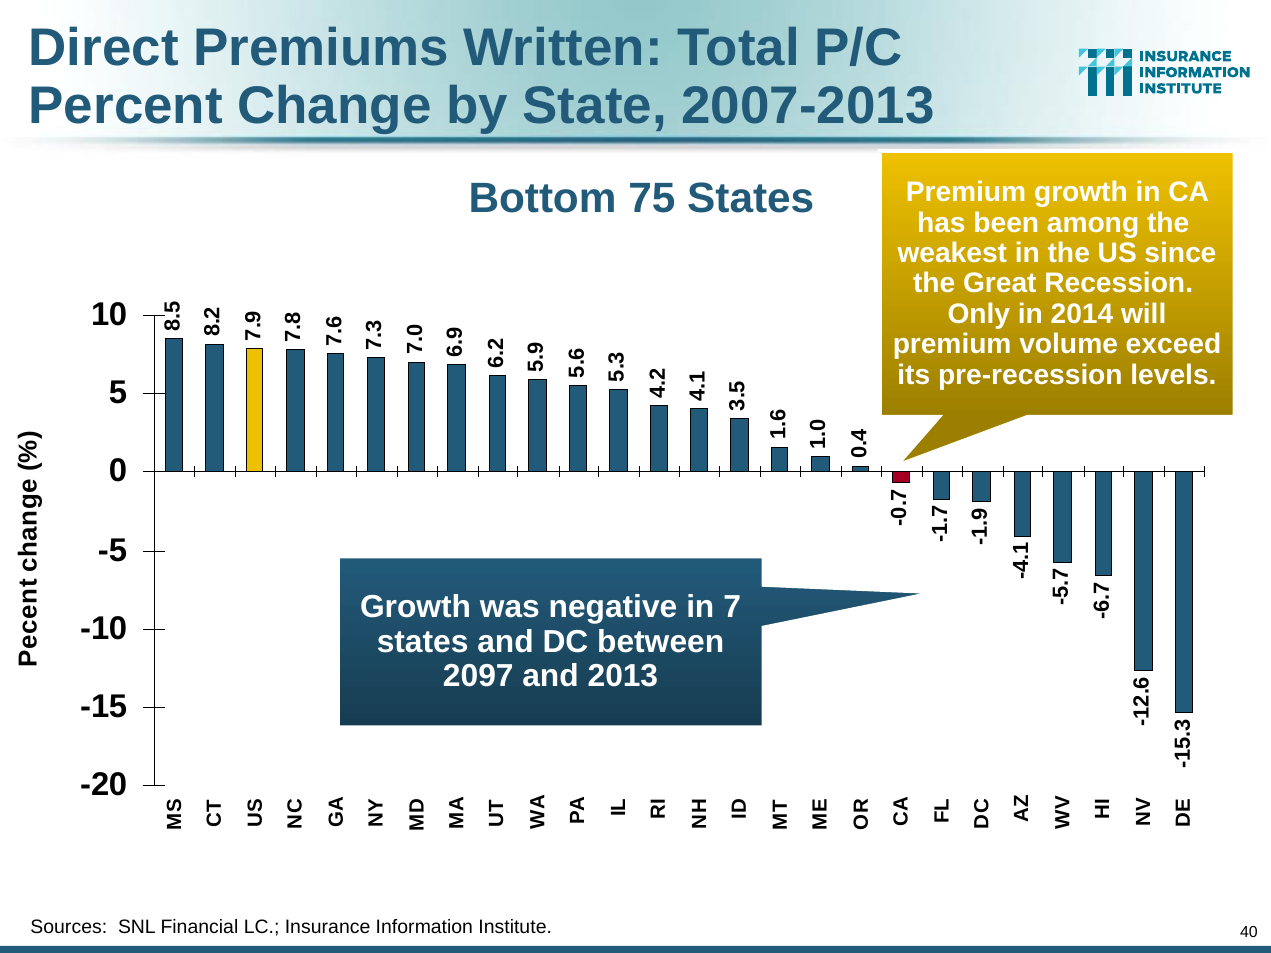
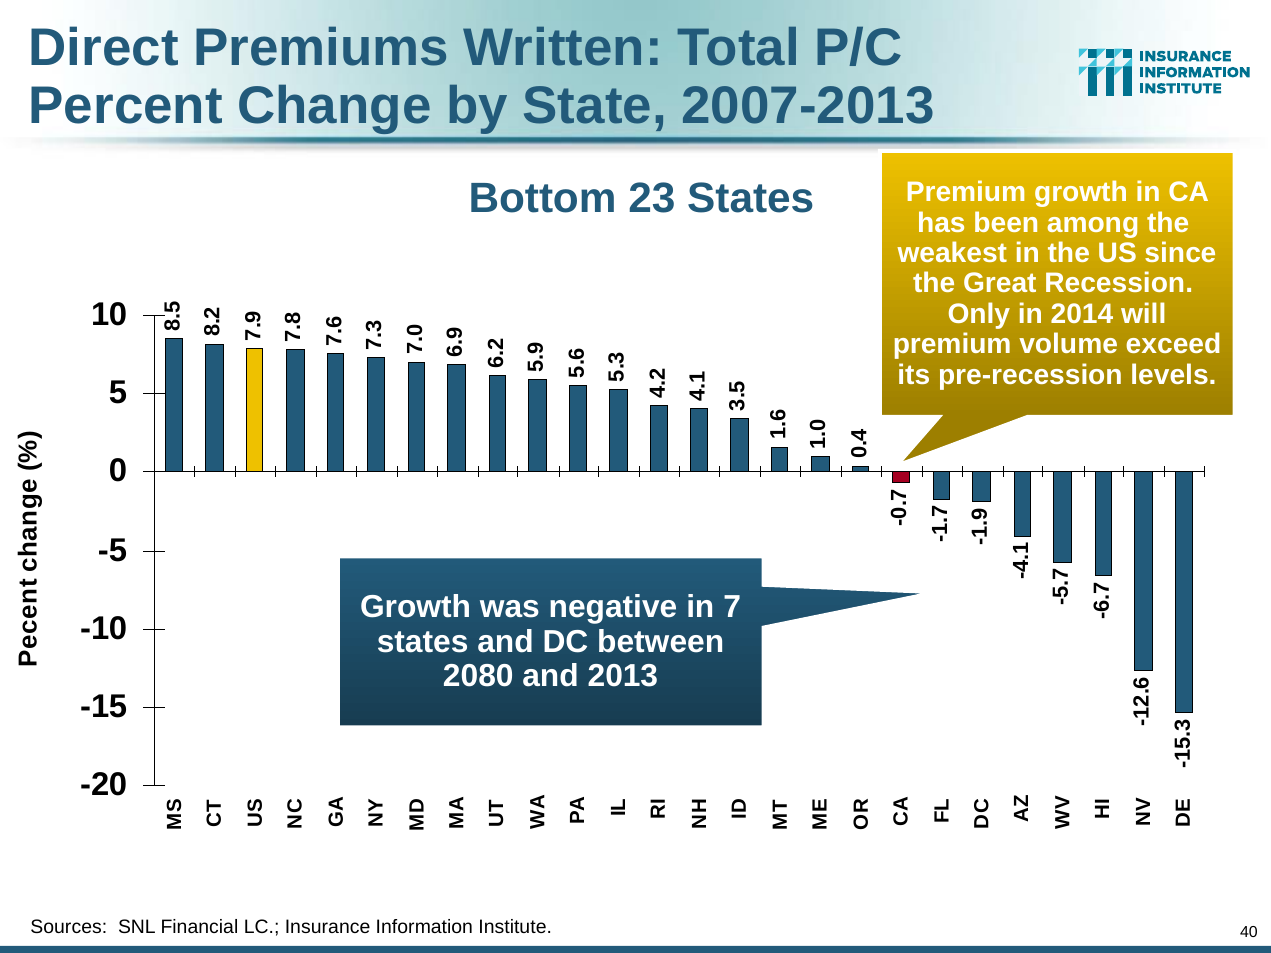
75: 75 -> 23 (652, 199)
2097: 2097 -> 2080 (478, 676)
